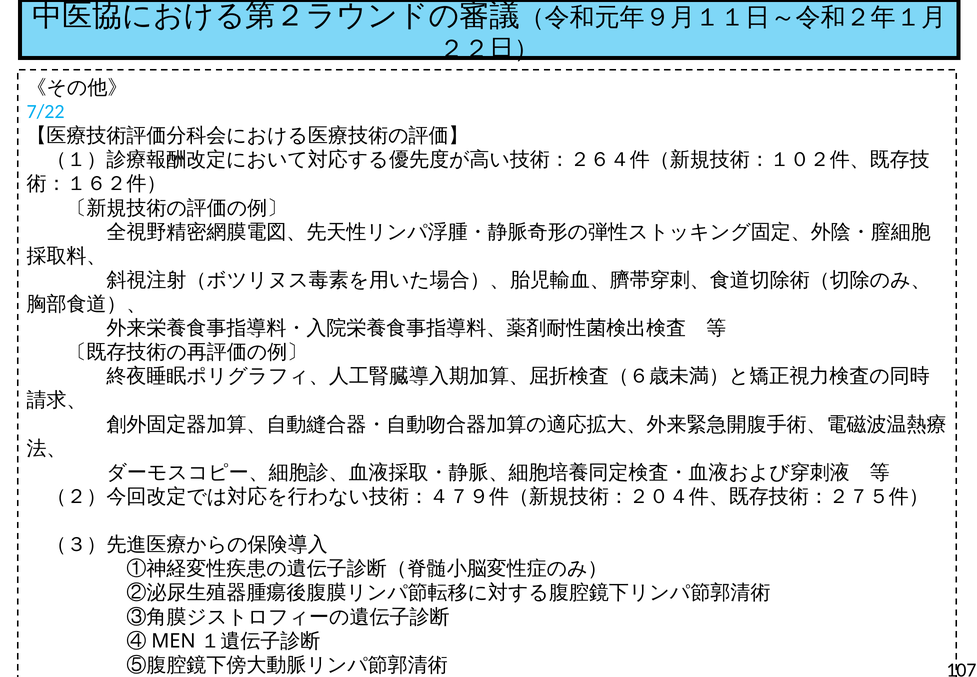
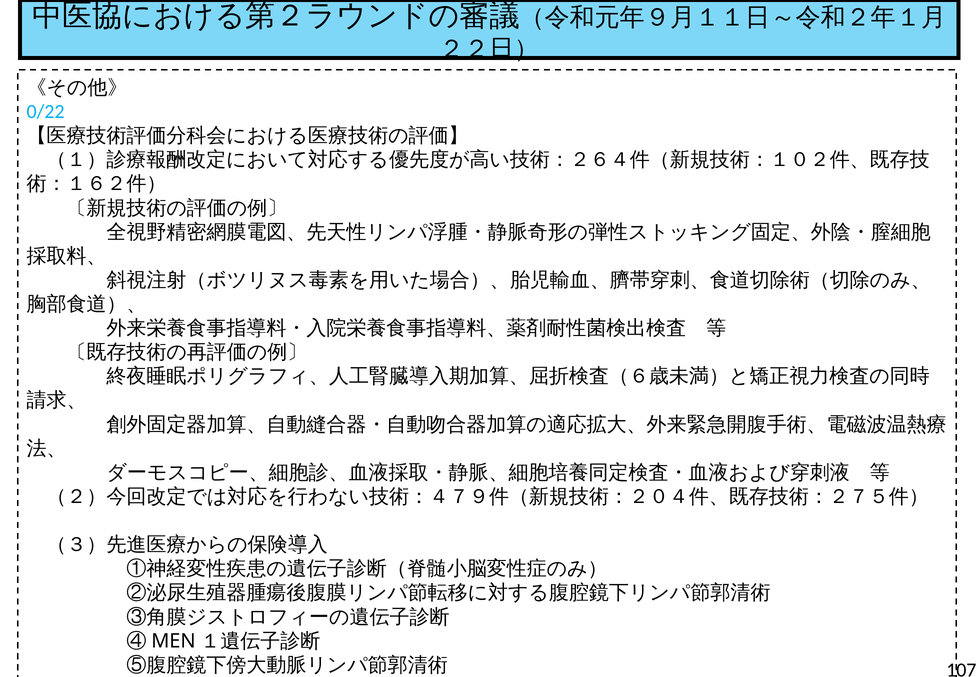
7/22: 7/22 -> 0/22 (46, 112)
